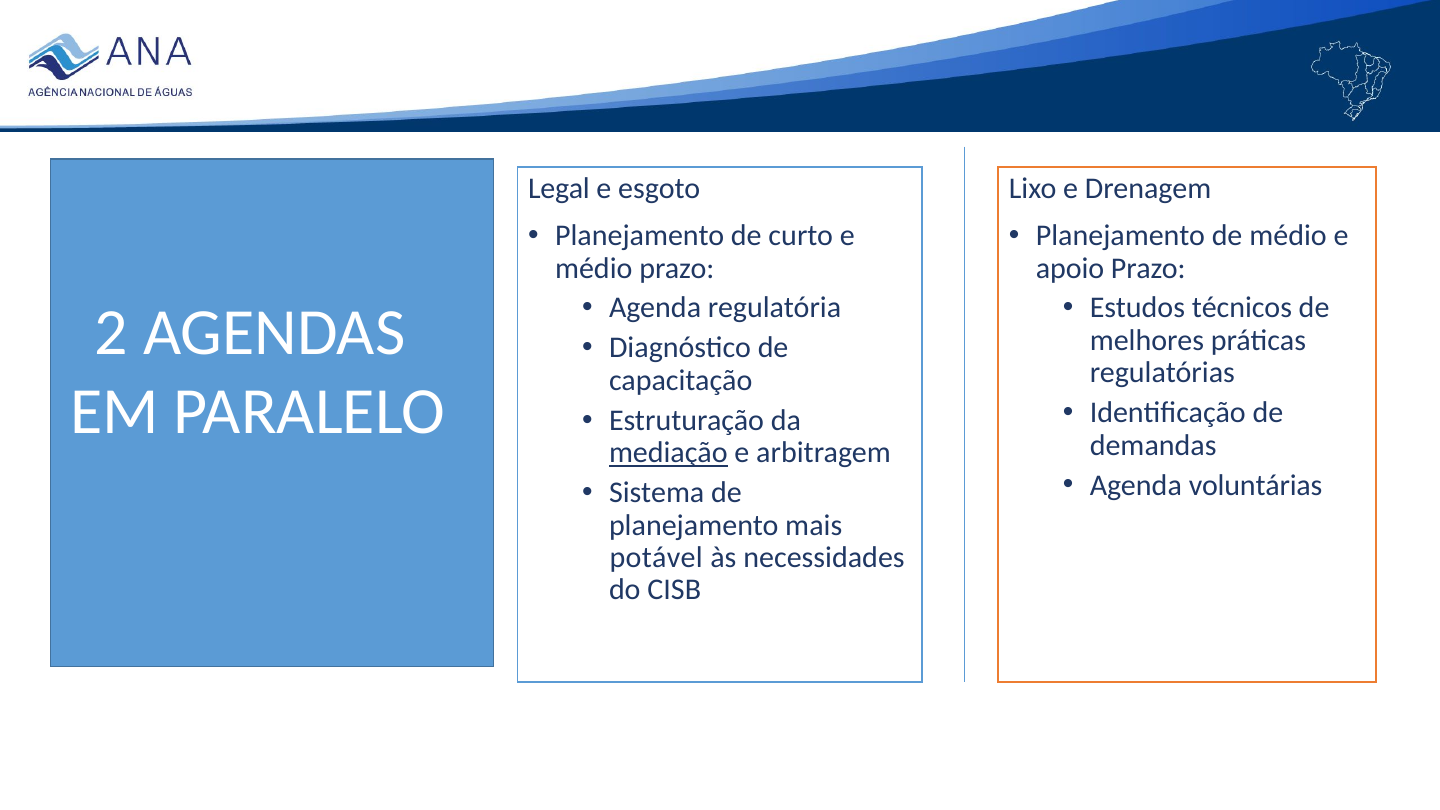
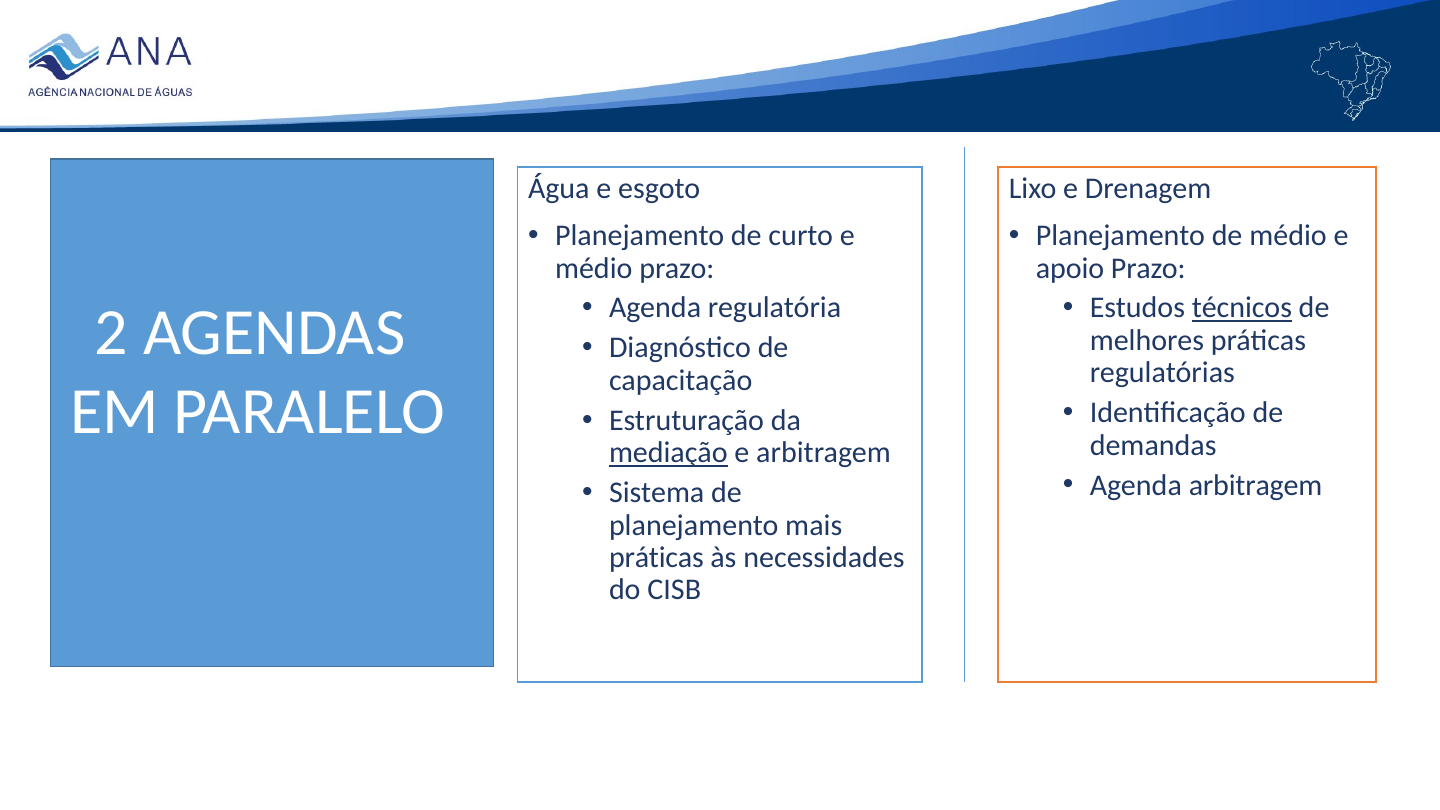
Legal: Legal -> Água (559, 188)
técnicos underline: none -> present (1242, 308)
Agenda voluntárias: voluntárias -> arbitragem (1256, 485)
potável: potável -> práticas (656, 558)
